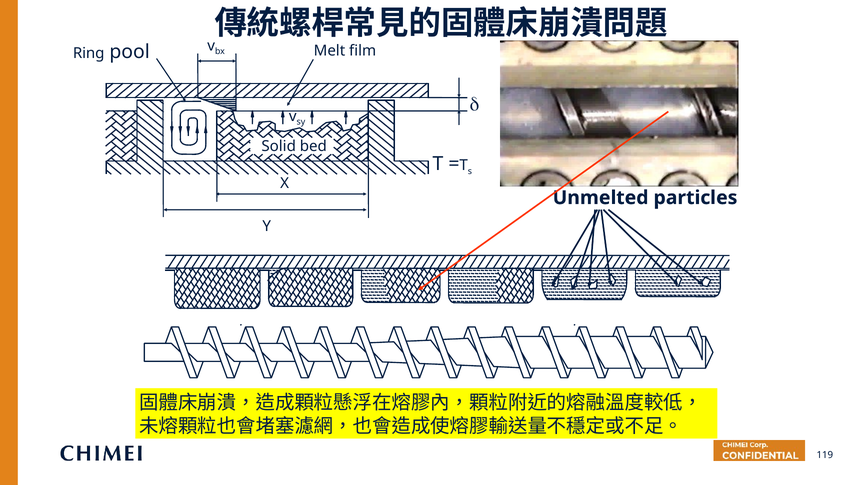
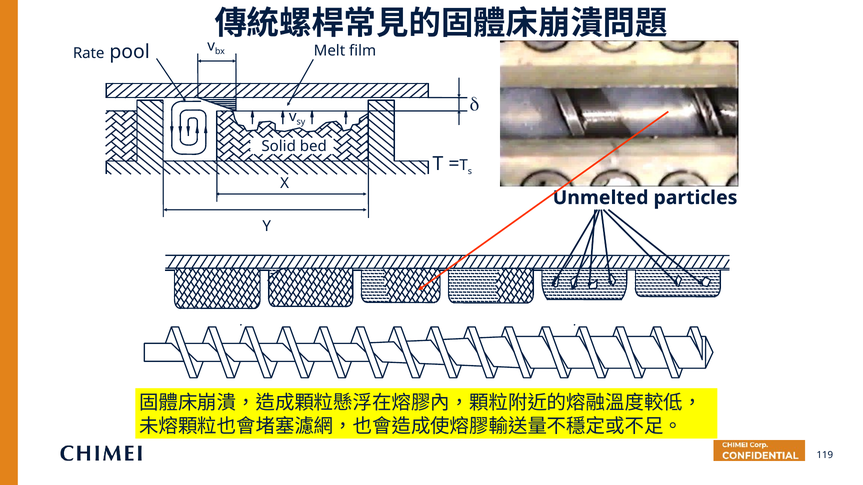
Ring: Ring -> Rate (89, 53)
